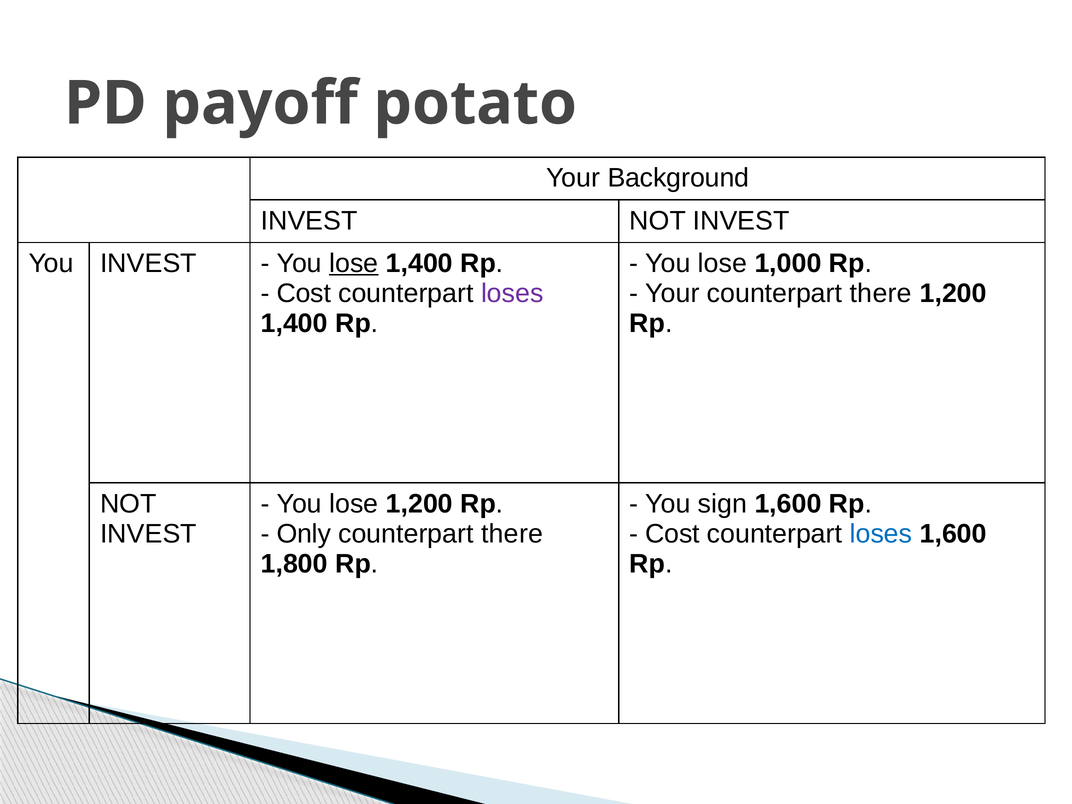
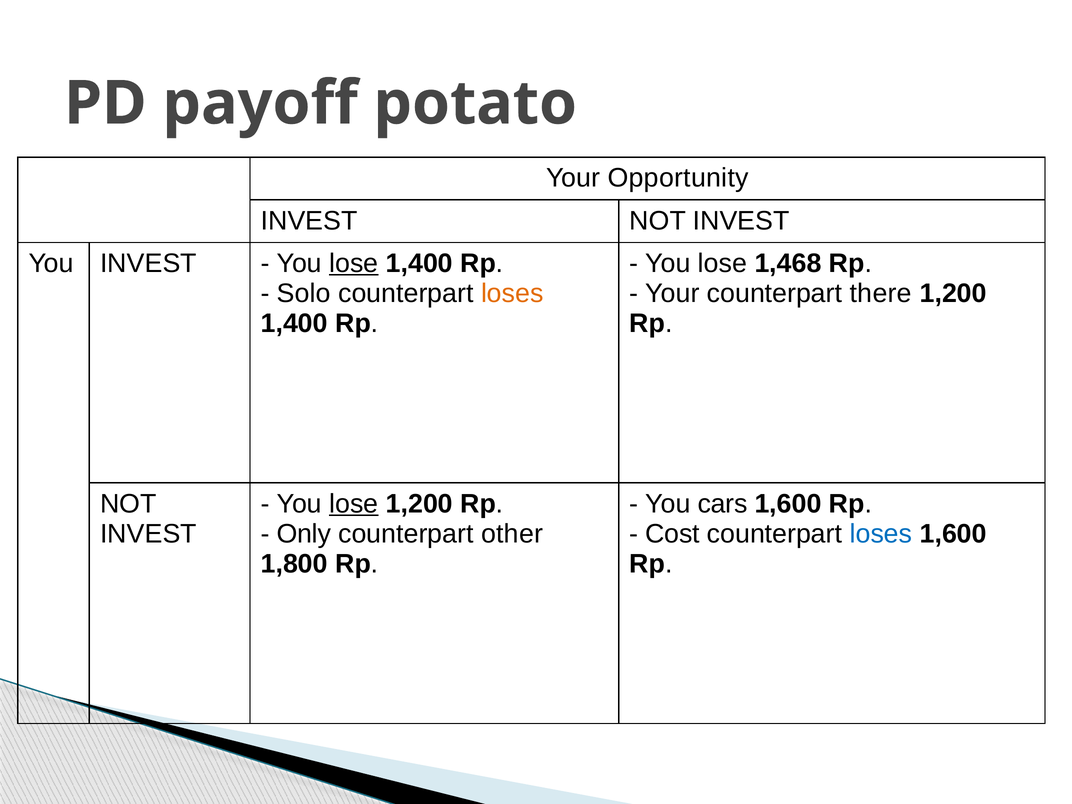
Background: Background -> Opportunity (678, 178)
1,000: 1,000 -> 1,468 (788, 263)
Cost: Cost -> Solo (304, 293)
loses colour: purple -> orange (512, 293)
lose underline: none -> present (354, 504)
sign: sign -> cars (723, 504)
there: there -> other (512, 534)
